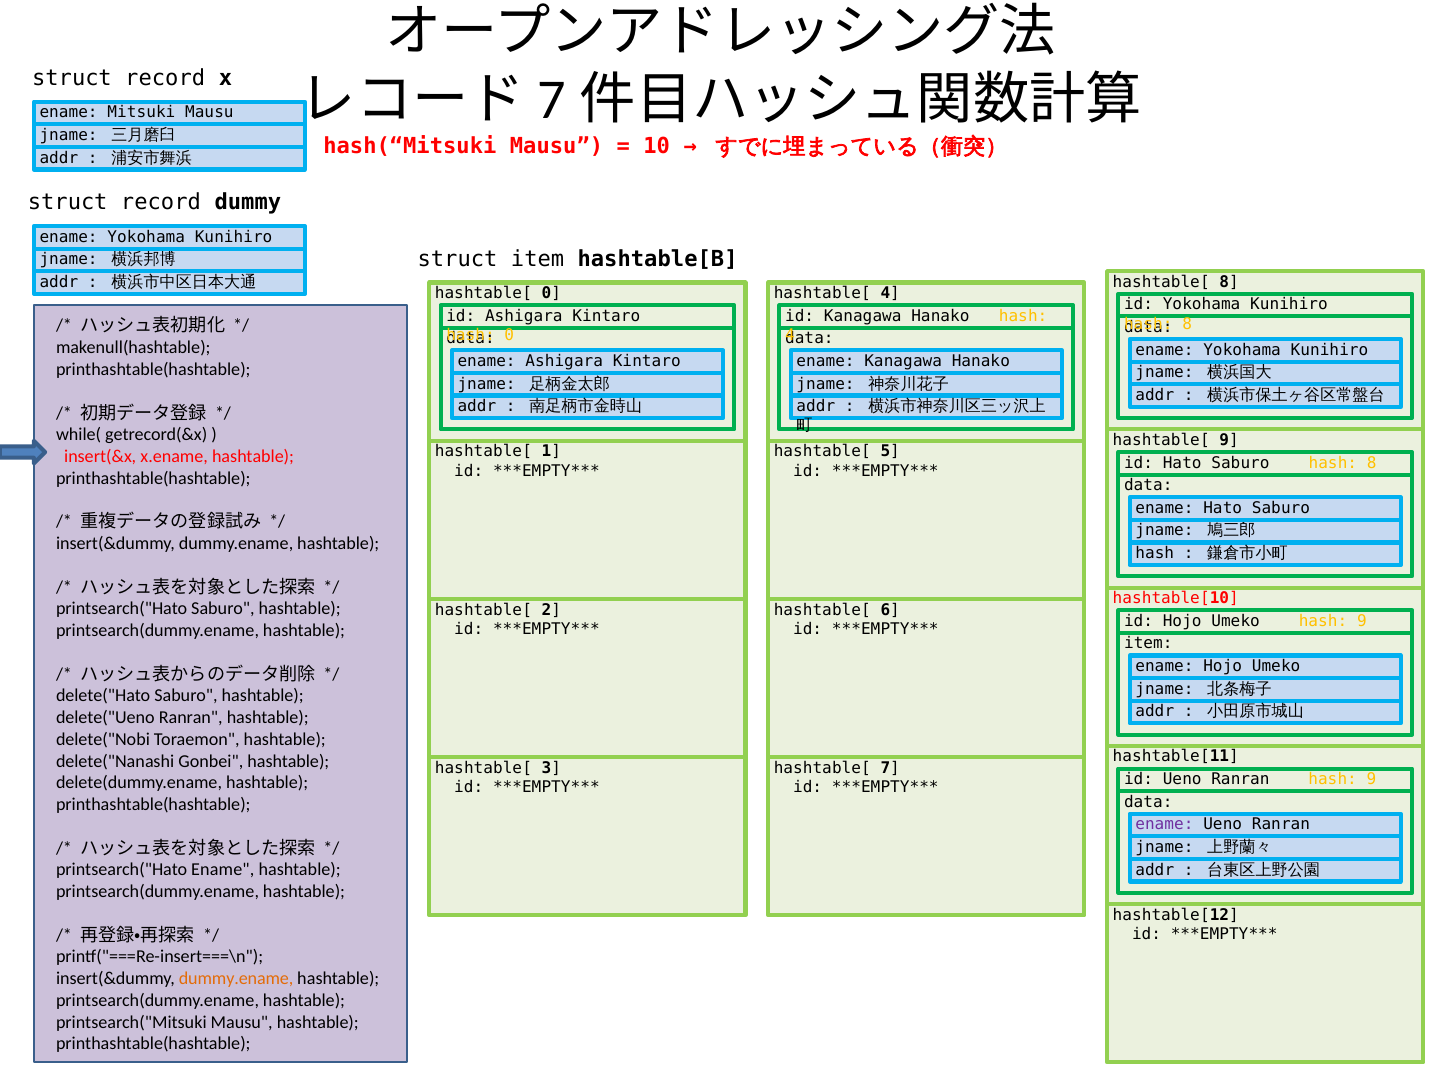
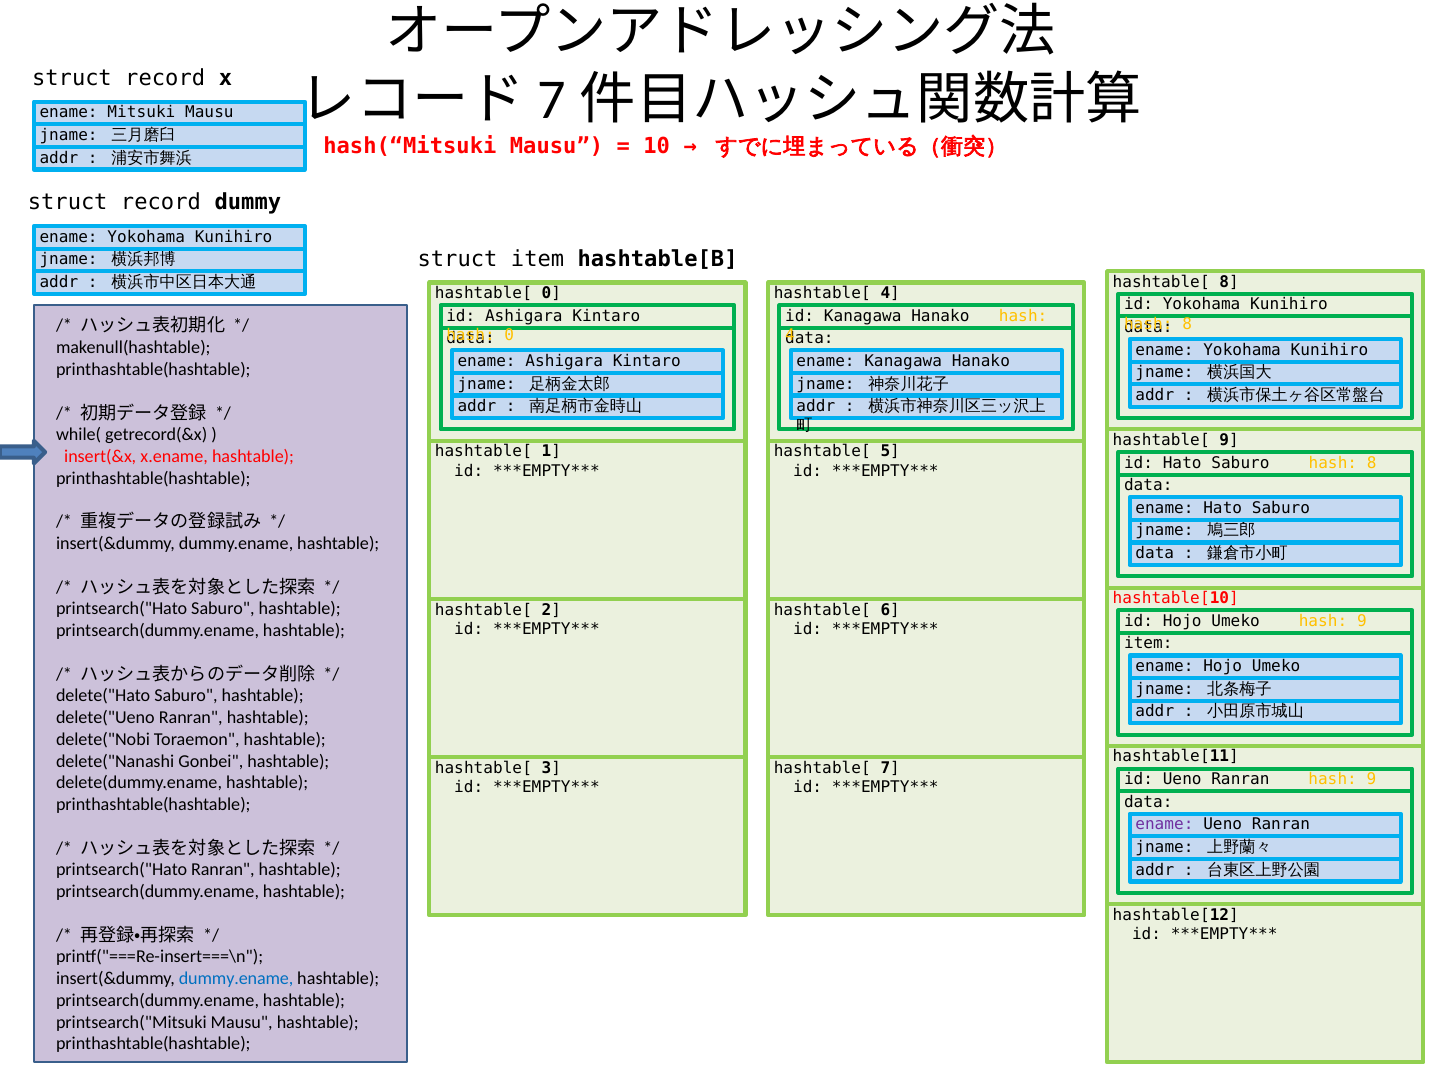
hash: hash -> data (1155, 553)
printsearch("Hato Ename: Ename -> Ranran (223, 870)
dummy.ename colour: orange -> blue (236, 978)
